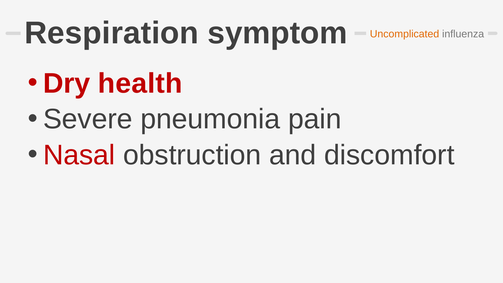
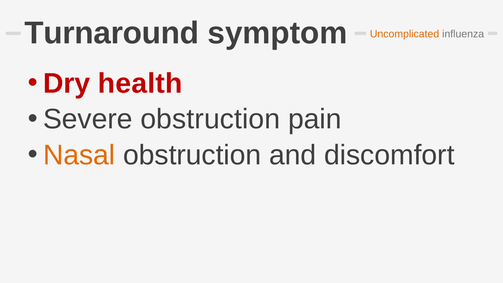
Respiration: Respiration -> Turnaround (112, 33)
Severe pneumonia: pneumonia -> obstruction (210, 119)
Nasal colour: red -> orange (79, 155)
